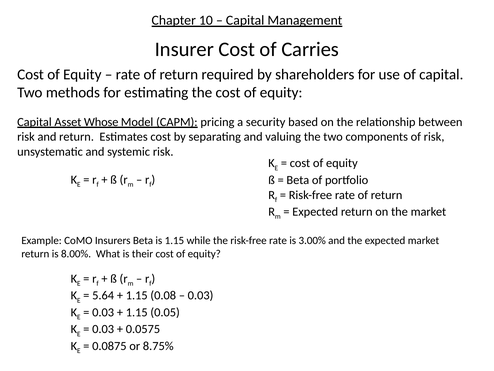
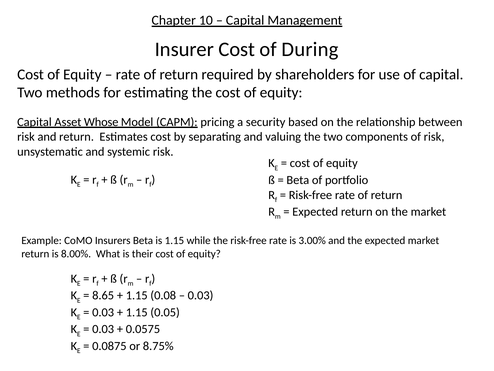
Carries: Carries -> During (310, 49)
5.64: 5.64 -> 8.65 (103, 295)
